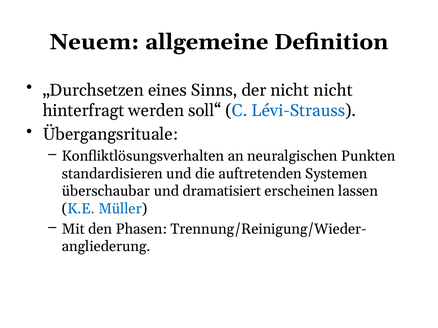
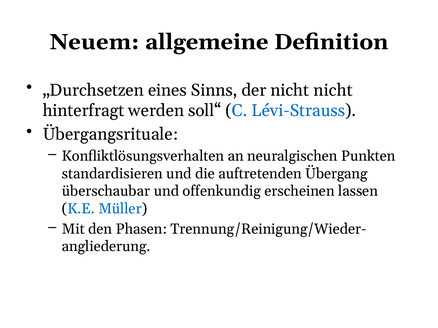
Systemen: Systemen -> Übergang (336, 174)
dramatisiert: dramatisiert -> offenkundig (222, 191)
